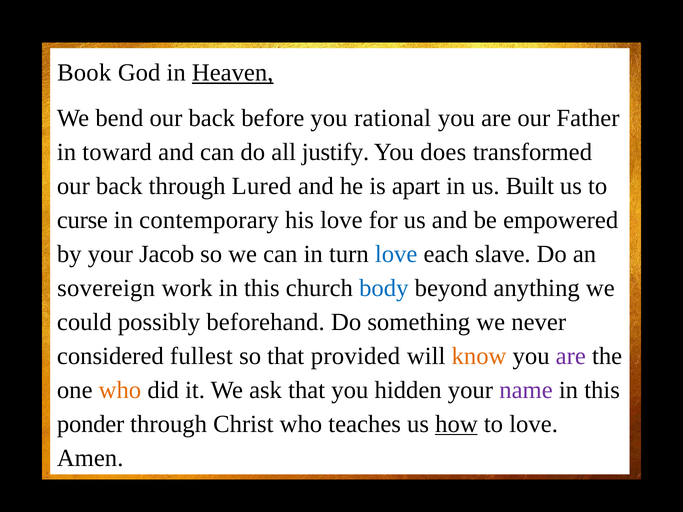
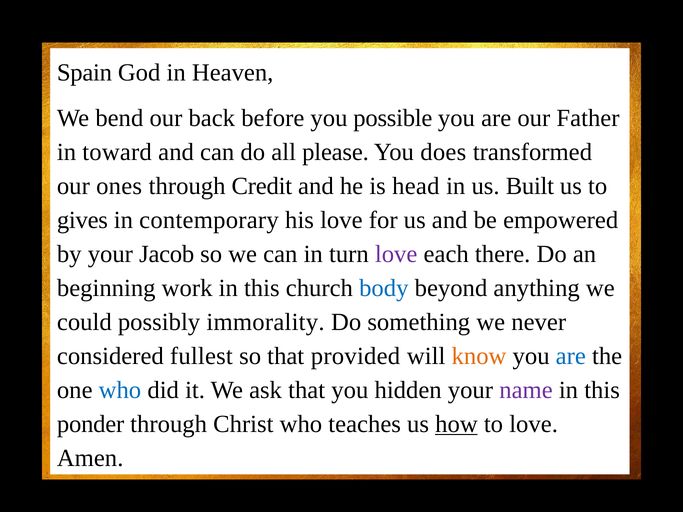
Book: Book -> Spain (84, 73)
Heaven underline: present -> none (233, 73)
rational: rational -> possible (393, 118)
justify: justify -> please (336, 152)
back: back -> ones (119, 186)
Lured: Lured -> Credit (262, 186)
apart: apart -> head (416, 186)
curse: curse -> gives (82, 220)
love colour: blue -> purple (396, 254)
slave: slave -> there (503, 254)
sovereign: sovereign -> beginning (106, 288)
beforehand: beforehand -> immorality (266, 322)
are colour: purple -> blue (571, 356)
who colour: orange -> blue (120, 390)
